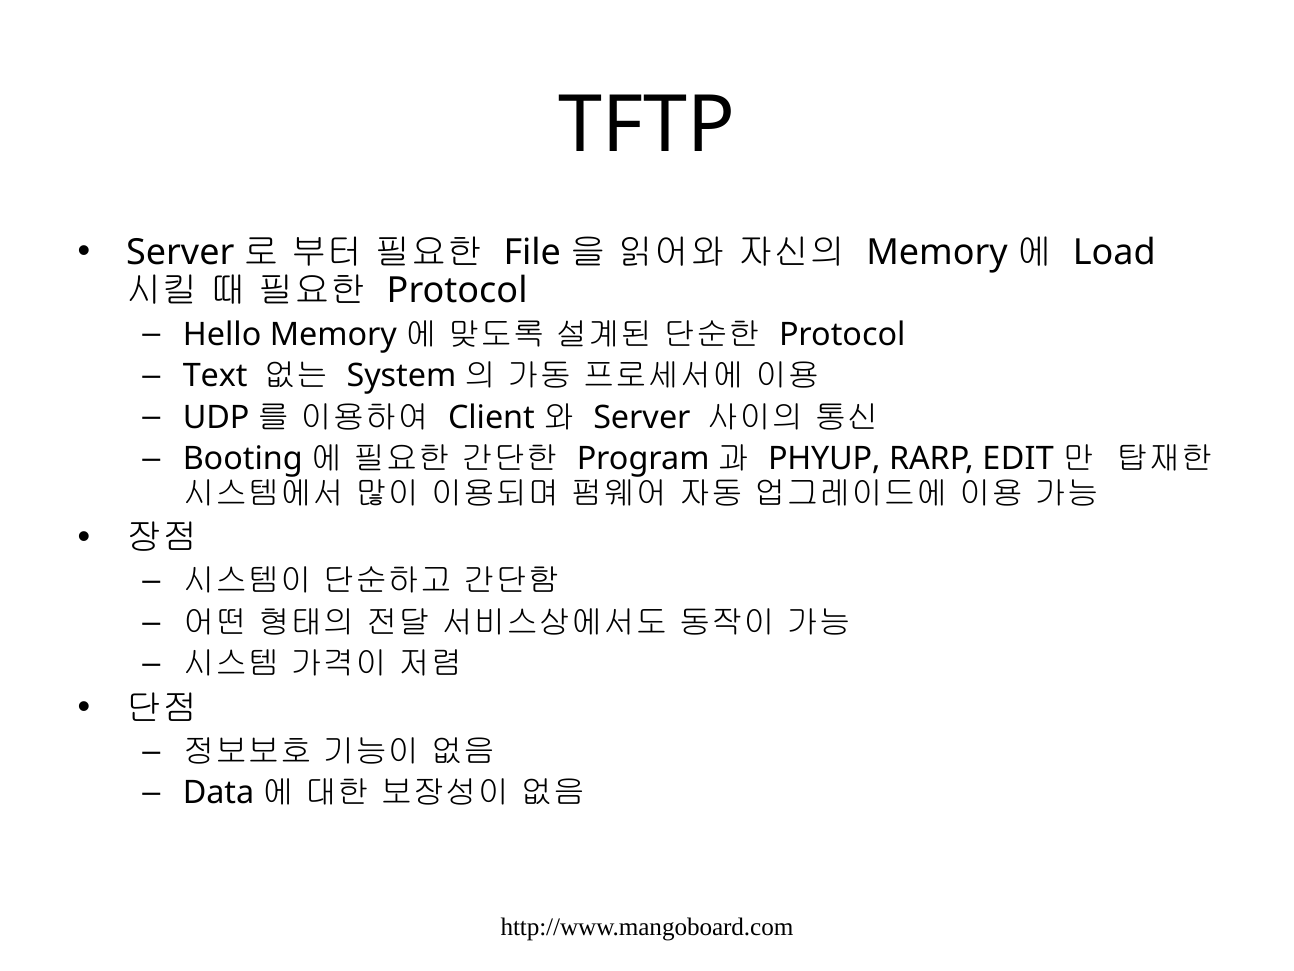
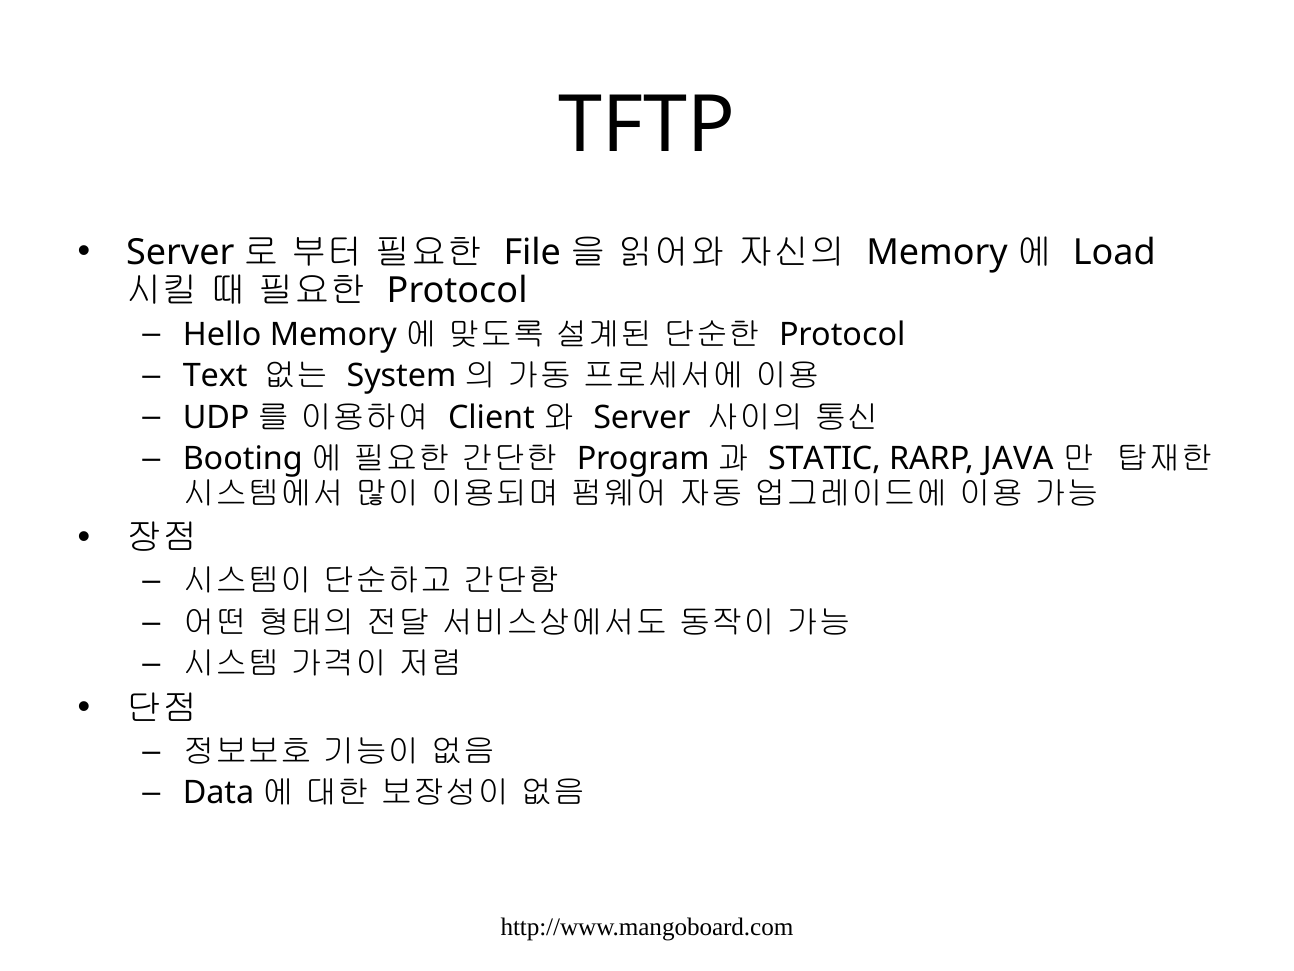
PHYUP: PHYUP -> STATIC (824, 459)
EDIT: EDIT -> JAVA (1018, 459)
